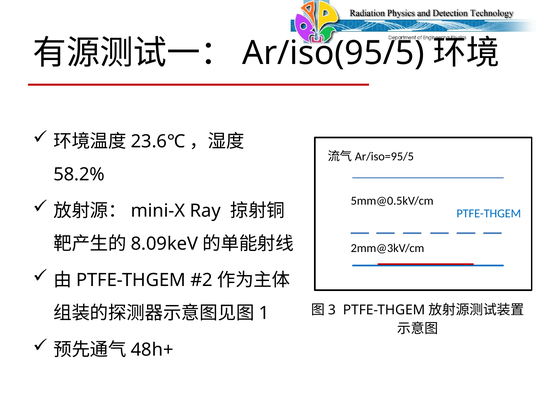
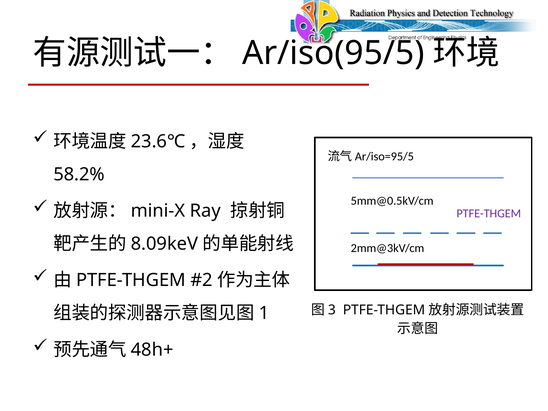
PTFE-THGEM colour: blue -> purple (489, 214)
